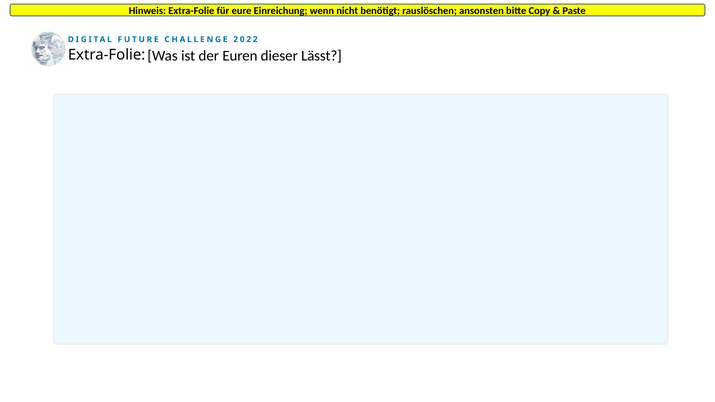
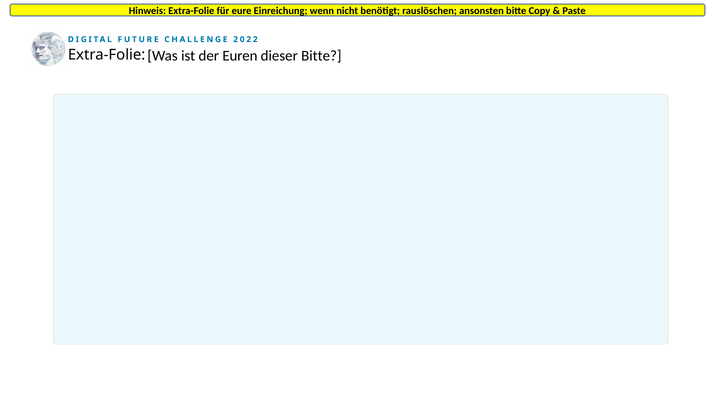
dieser Lässt: Lässt -> Bitte (321, 56)
